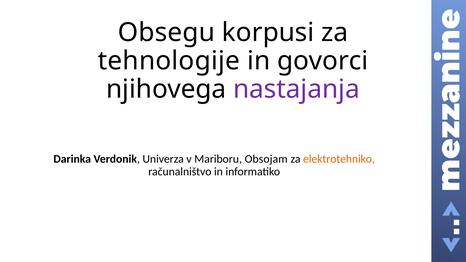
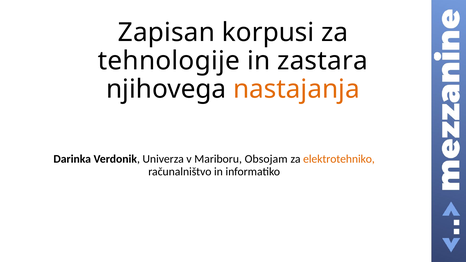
Obsegu: Obsegu -> Zapisan (166, 33)
govorci: govorci -> zastara (323, 61)
nastajanja colour: purple -> orange (296, 89)
